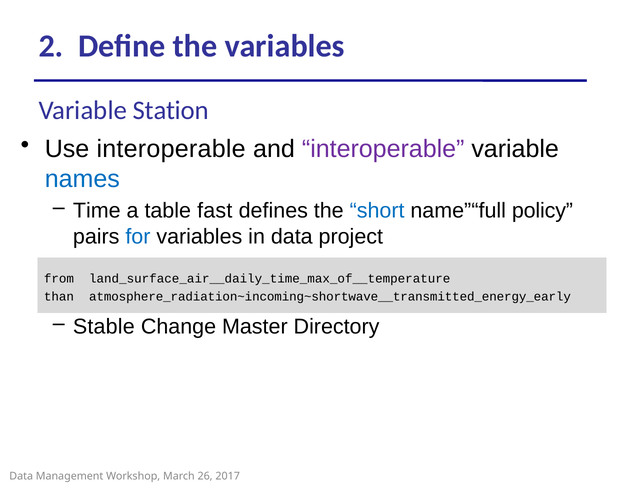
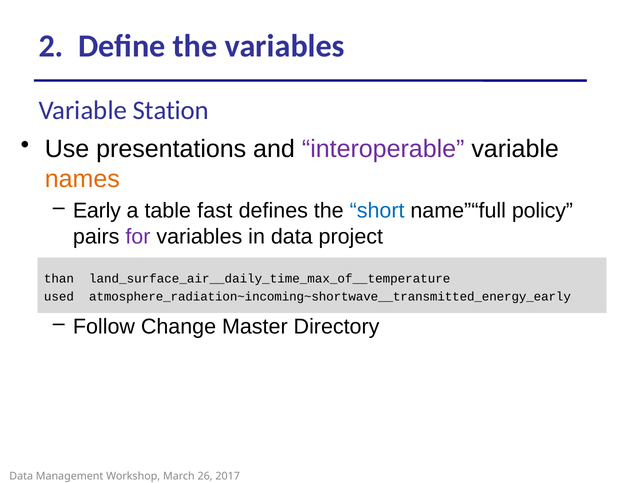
Use interoperable: interoperable -> presentations (171, 149)
names colour: blue -> orange (82, 179)
Time: Time -> Early (97, 211)
for colour: blue -> purple (138, 237)
from: from -> than (59, 279)
than: than -> used (59, 297)
Stable: Stable -> Follow (104, 327)
